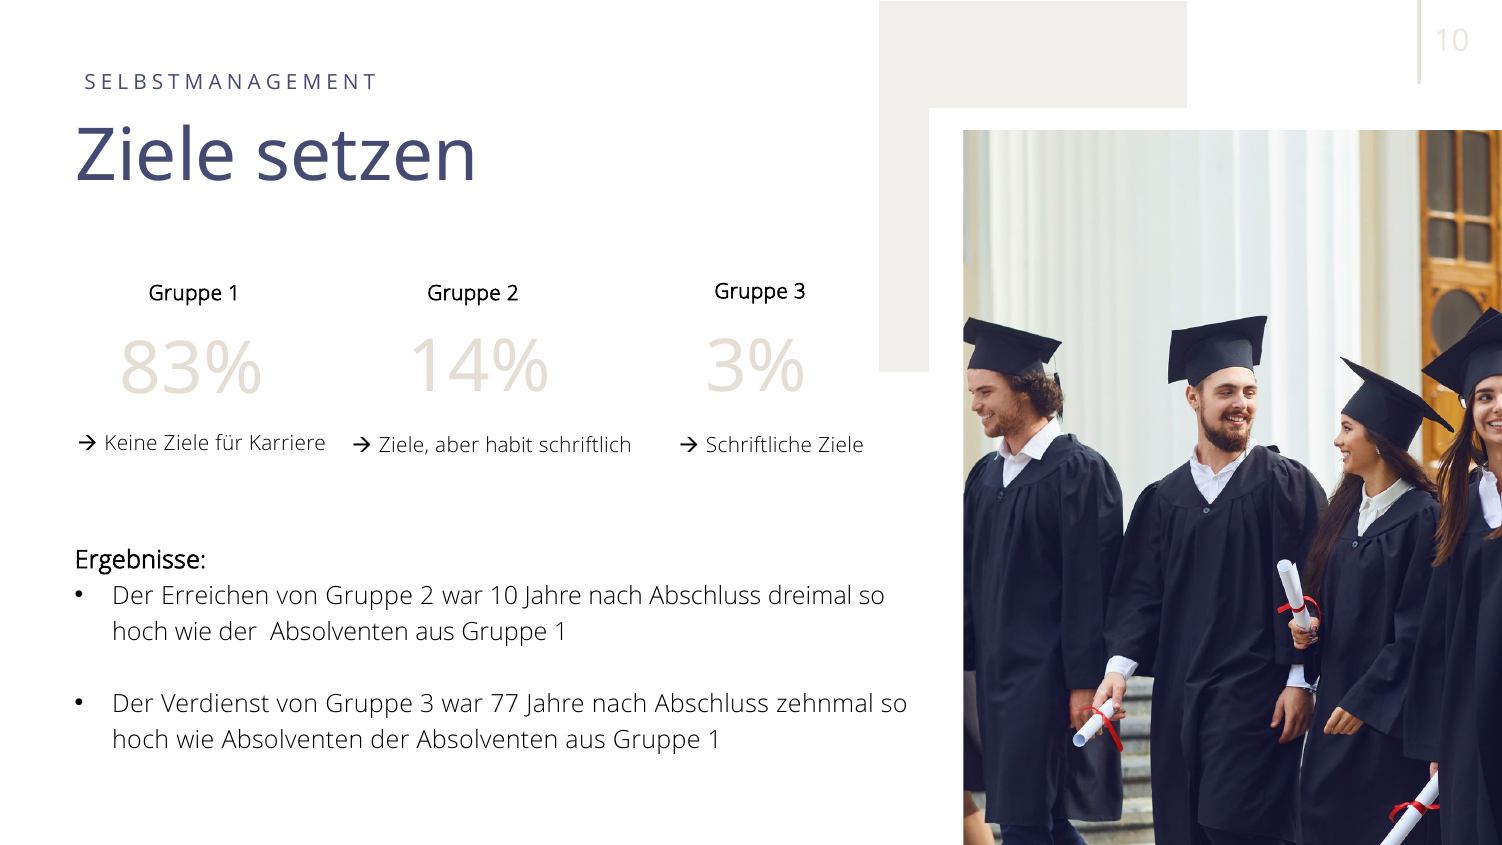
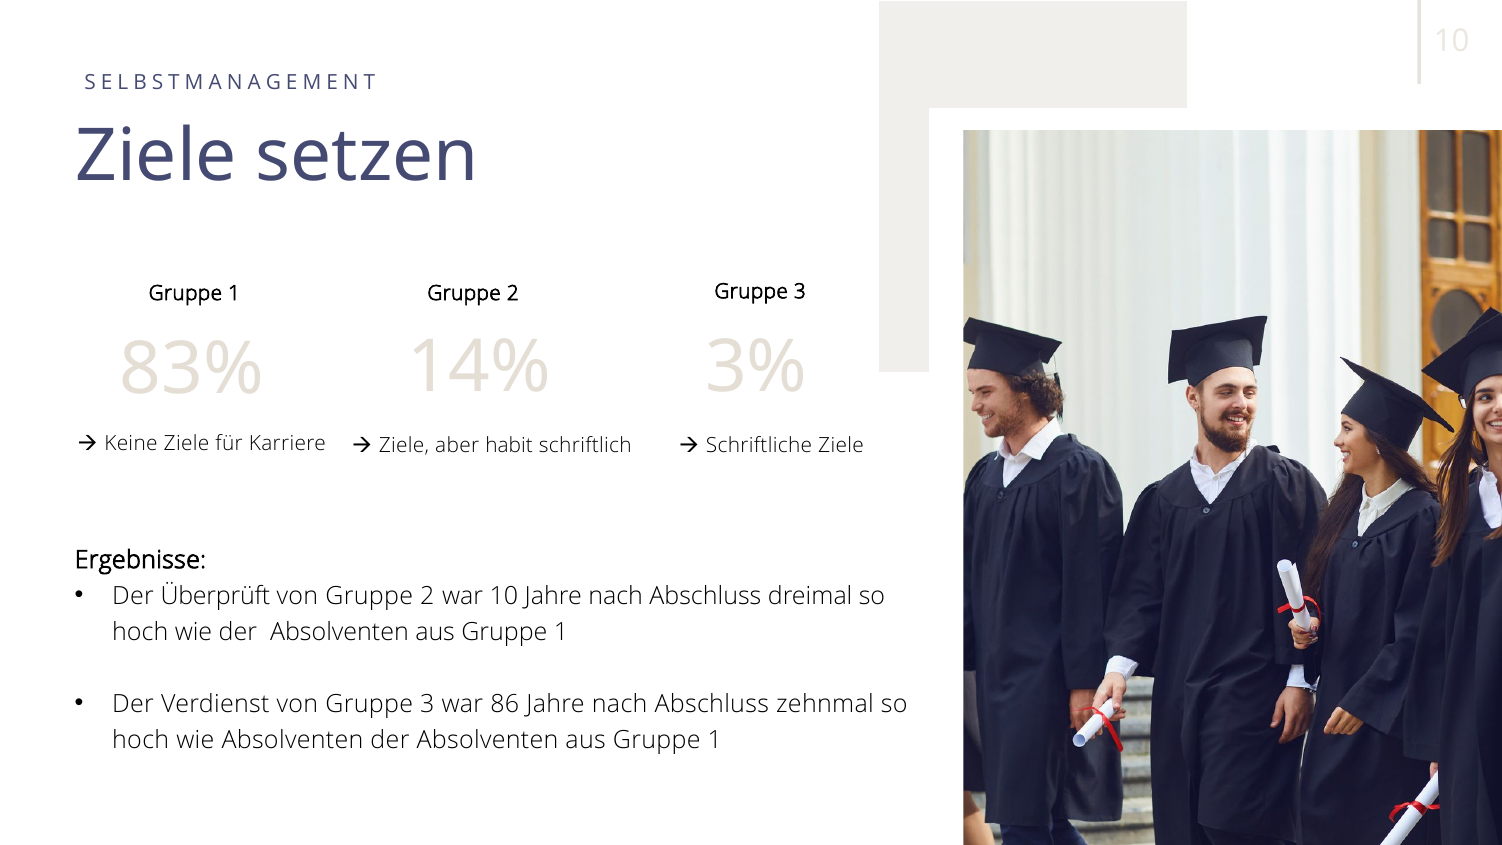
Erreichen: Erreichen -> Überprüft (215, 596)
77: 77 -> 86 (505, 704)
